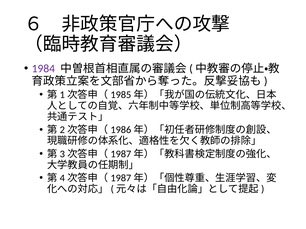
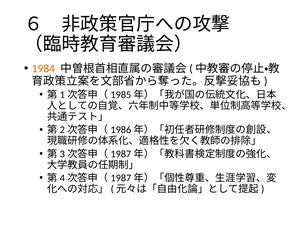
1984 colour: purple -> orange (43, 69)
